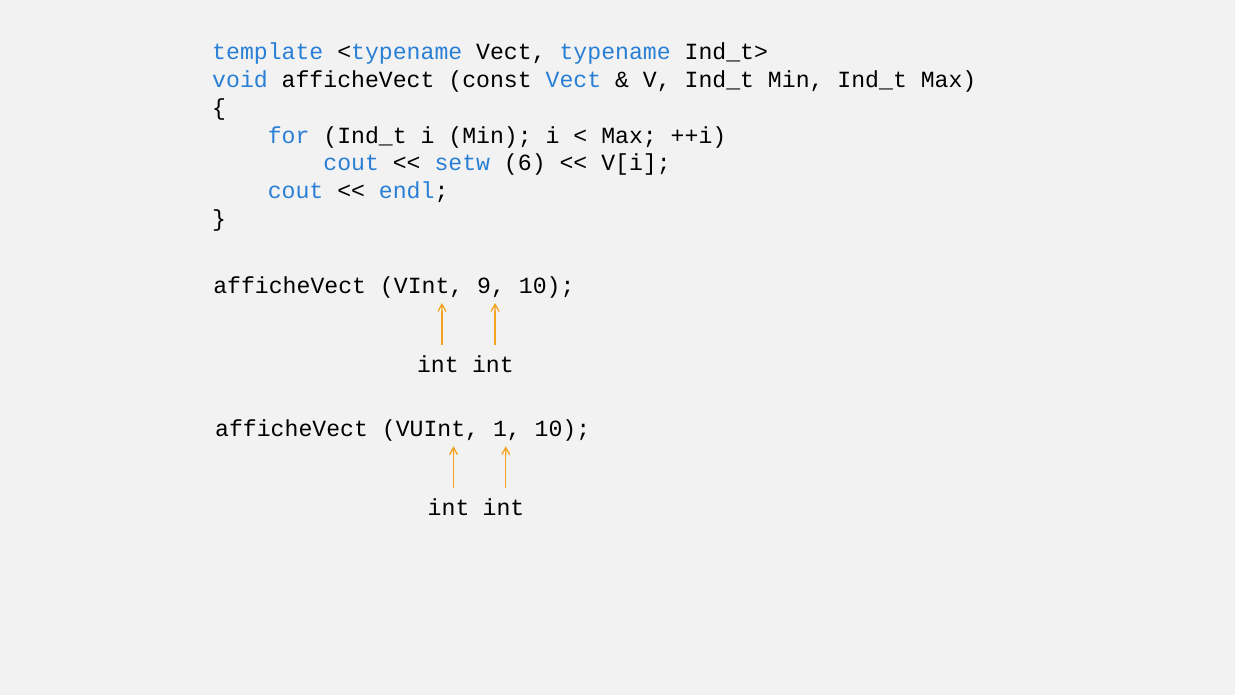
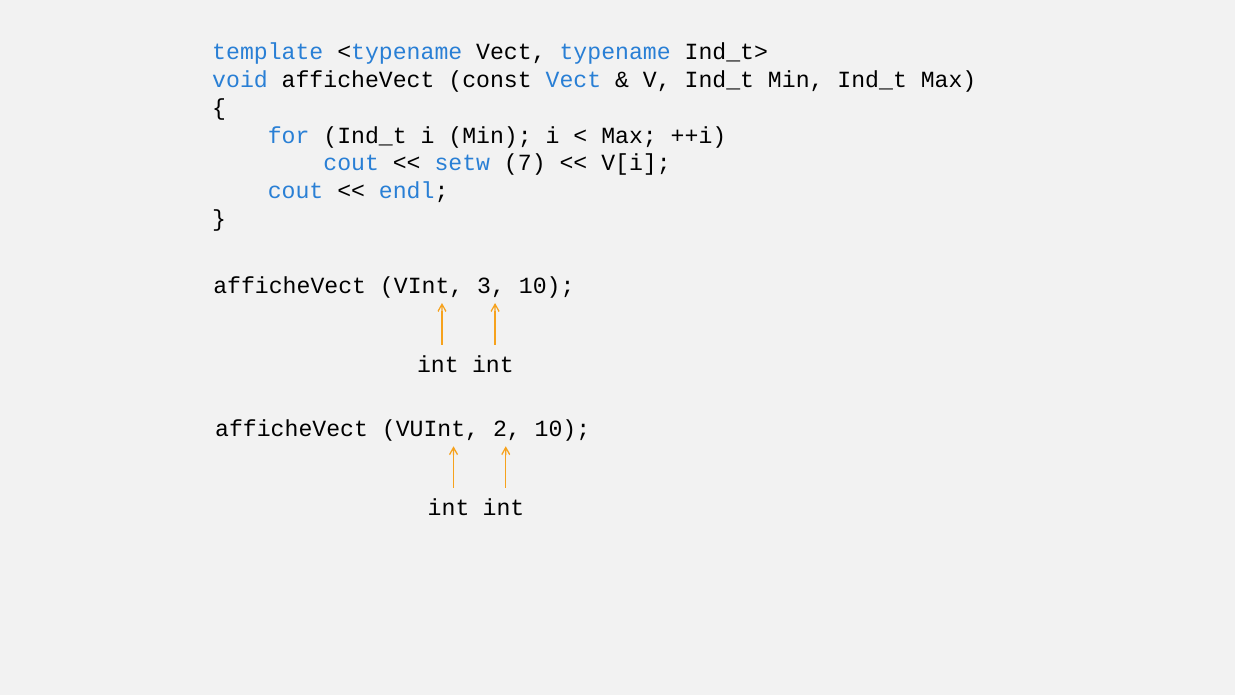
6: 6 -> 7 (525, 163)
9: 9 -> 3 (491, 286)
1: 1 -> 2 (507, 429)
